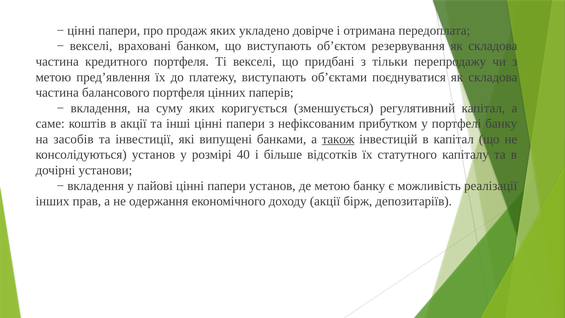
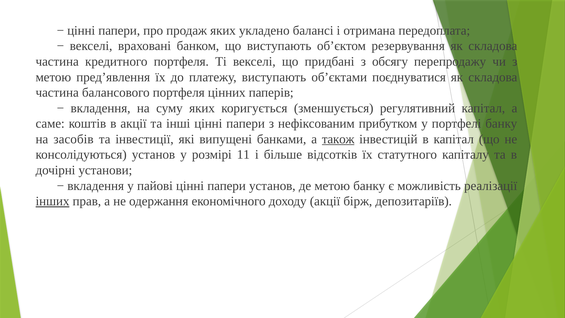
довірче: довірче -> балансі (313, 30)
тільки: тільки -> обсягу (390, 62)
40: 40 -> 11 (243, 155)
інших underline: none -> present (53, 201)
